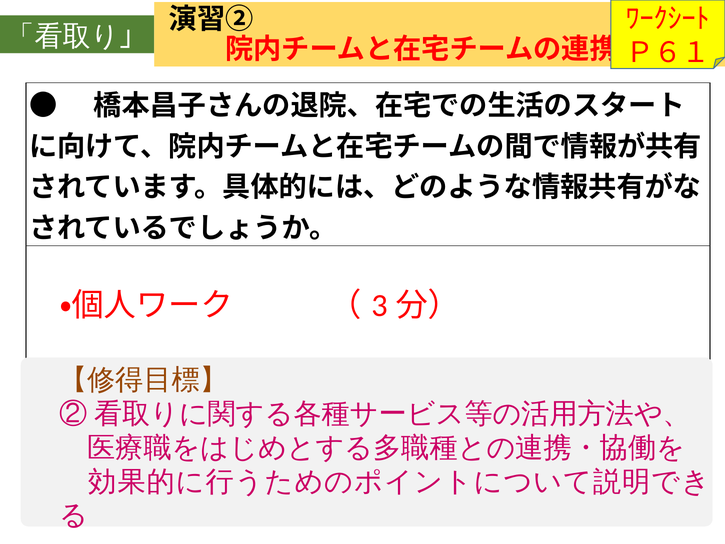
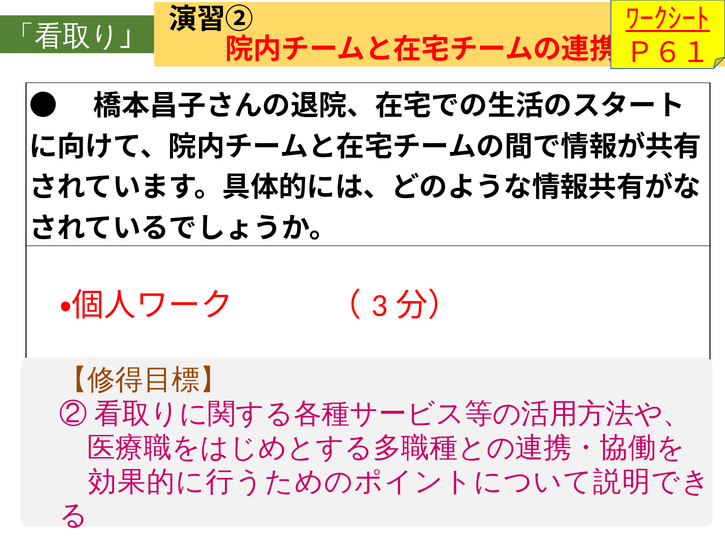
ﾜｰｸｼｰﾄ underline: none -> present (668, 19)
